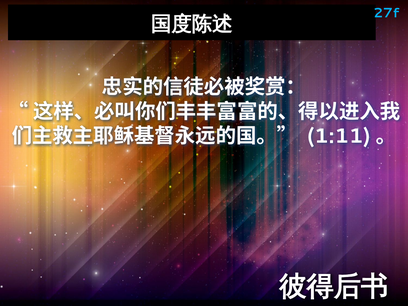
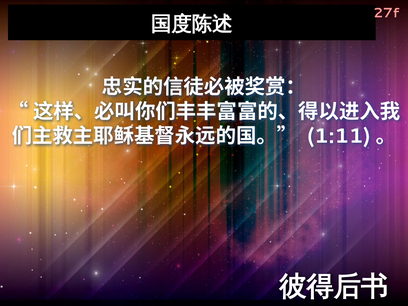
27f colour: light blue -> pink (386, 13)
